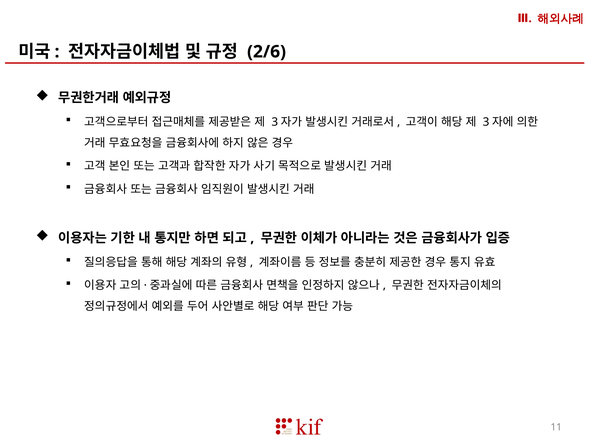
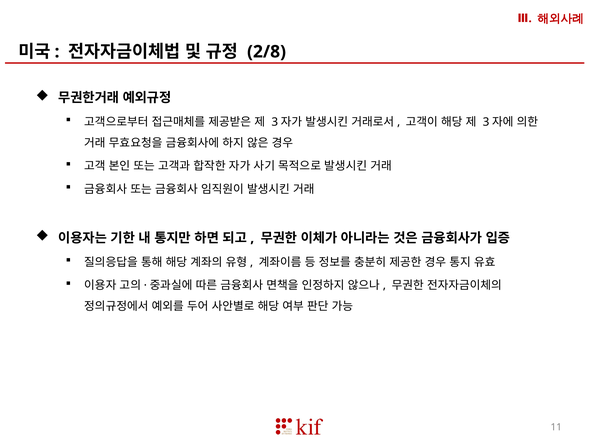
2/6: 2/6 -> 2/8 (267, 52)
